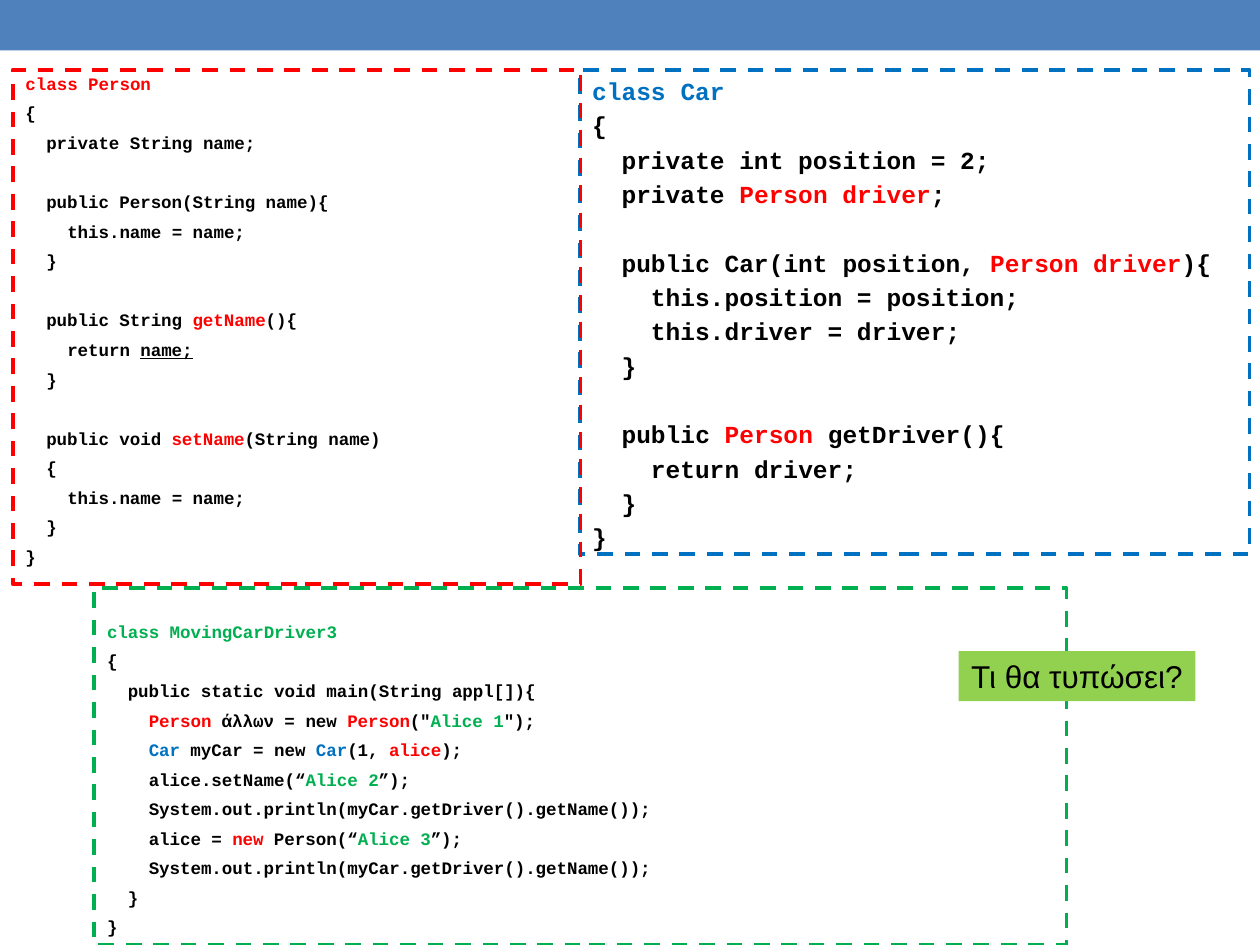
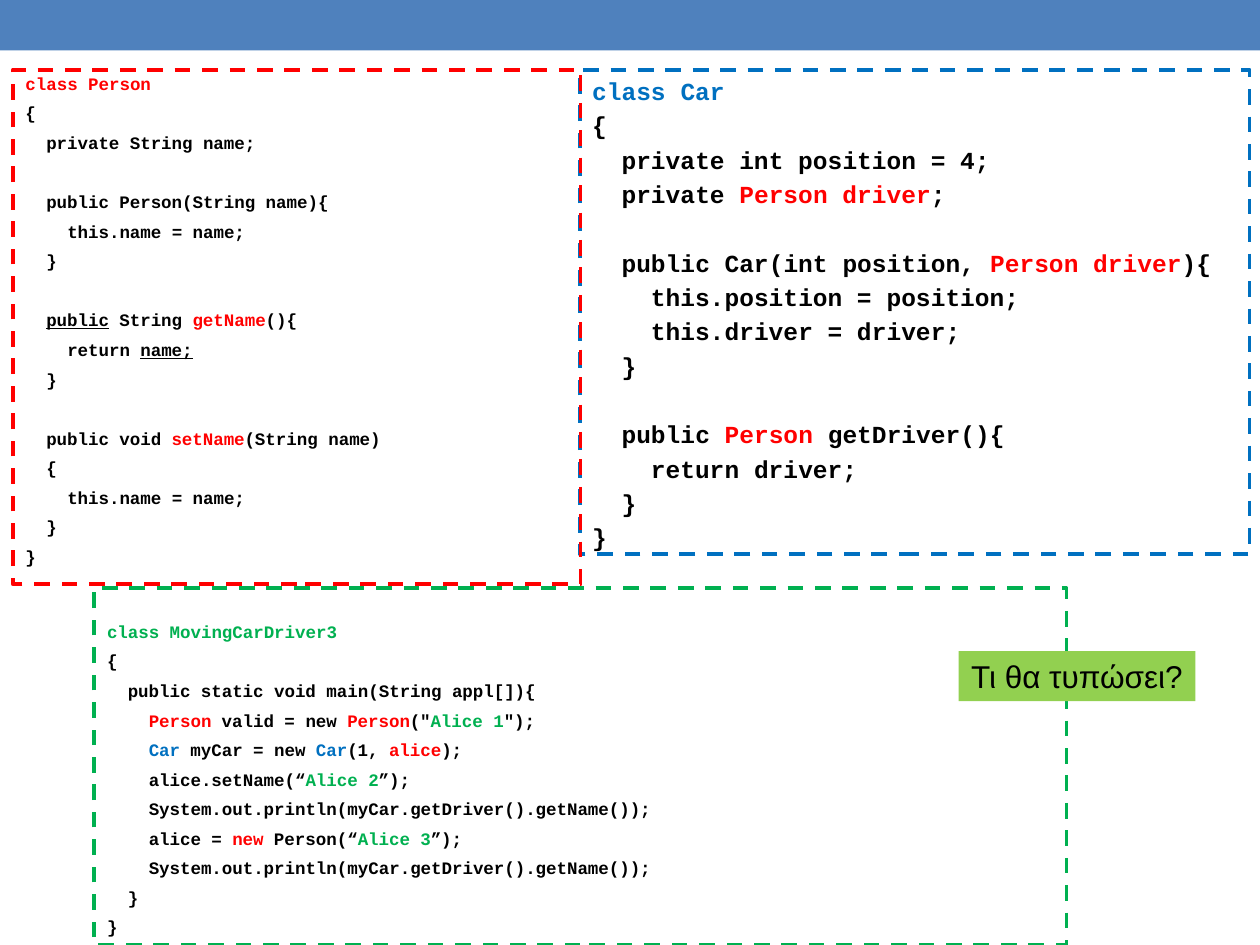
2: 2 -> 4 (975, 161)
public underline: none -> present (78, 321)
άλλων: άλλων -> valid (248, 721)
